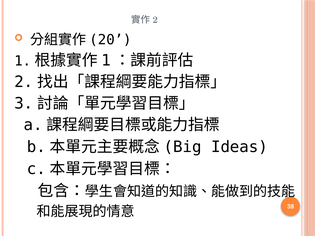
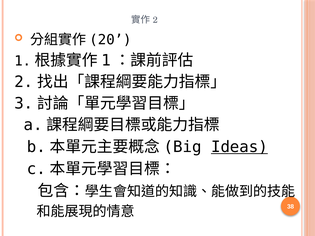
Ideas underline: none -> present (239, 147)
